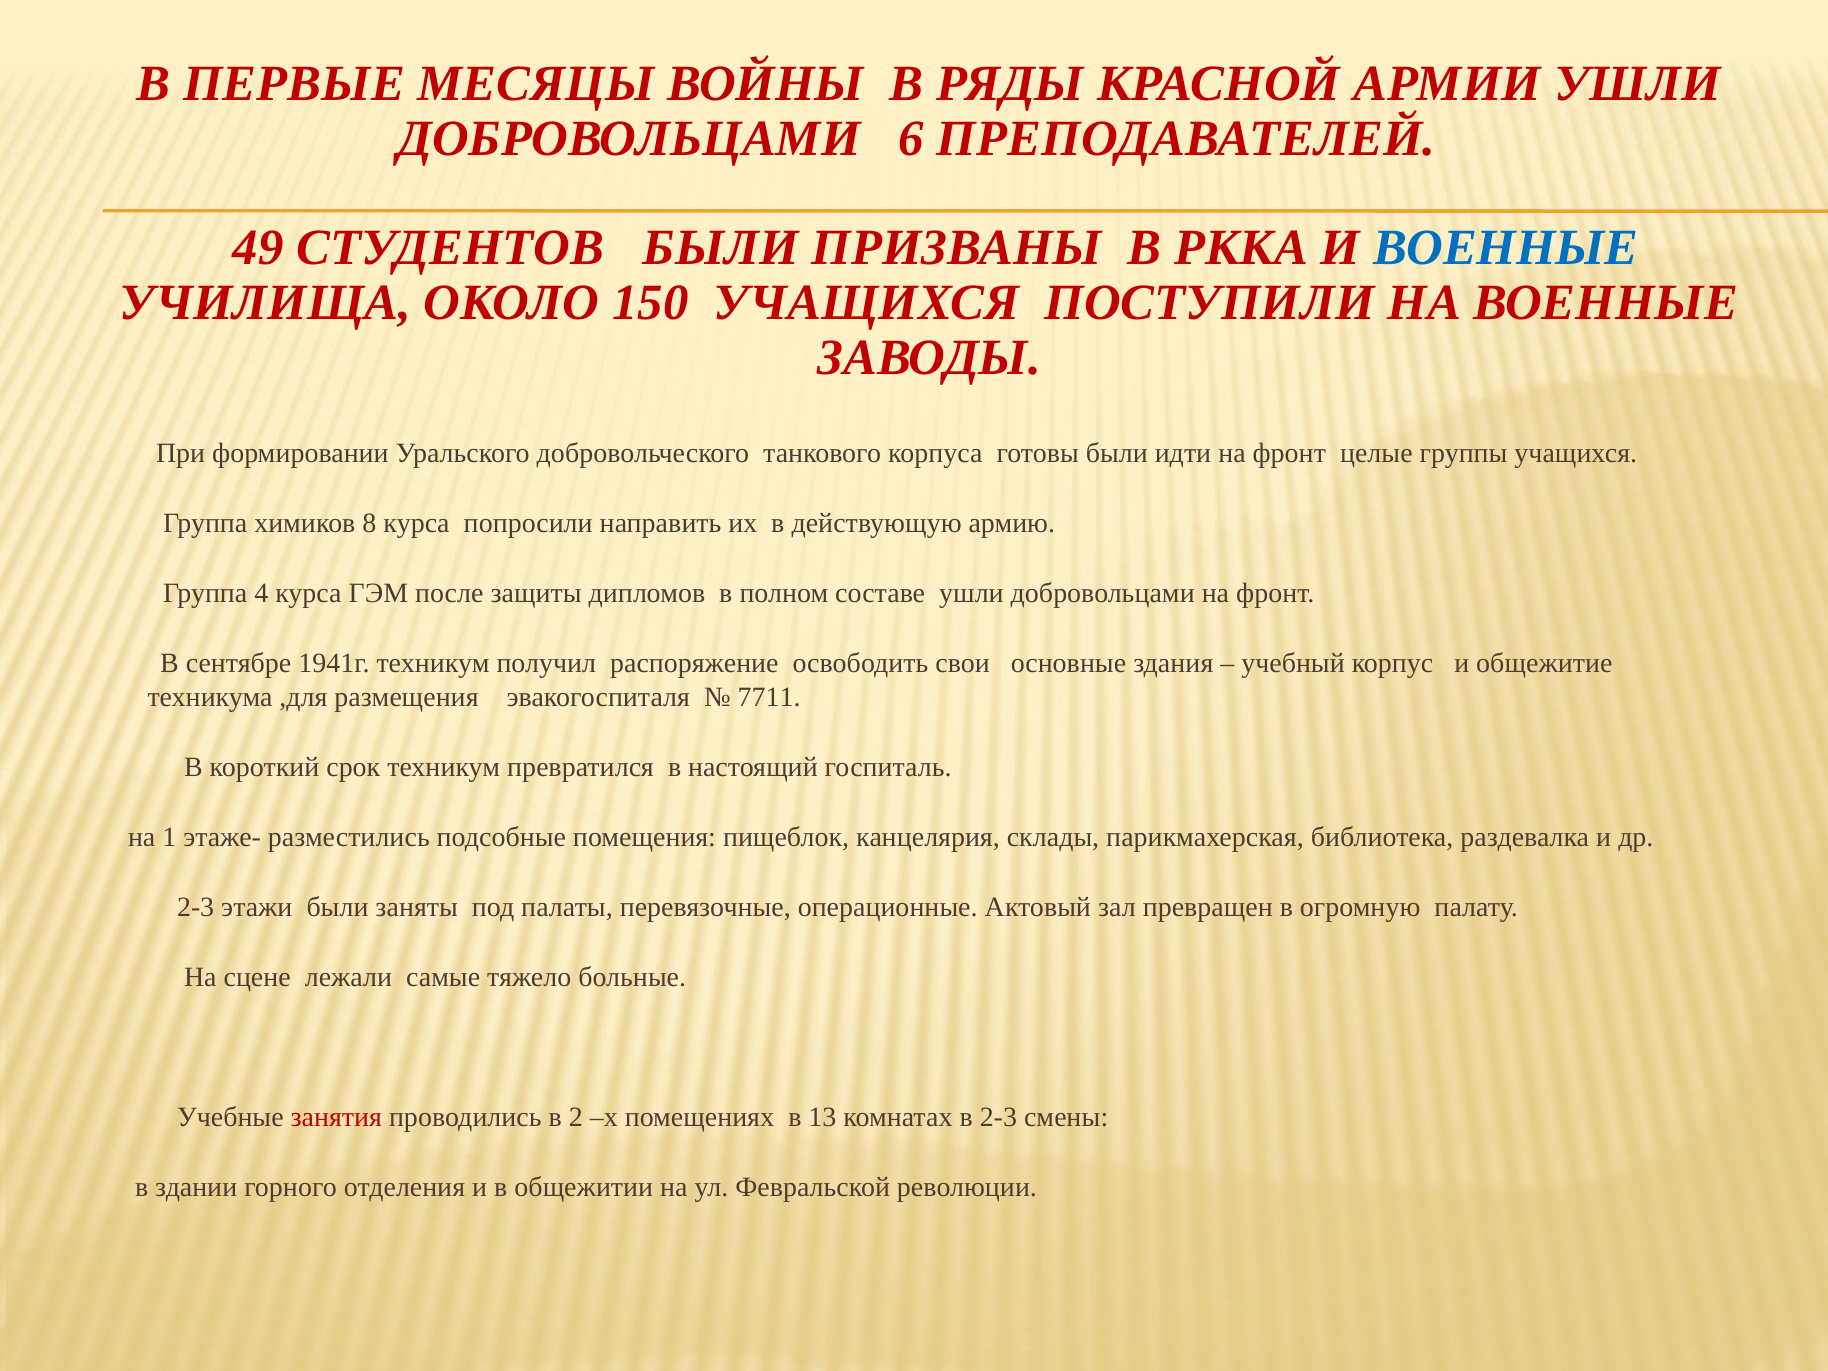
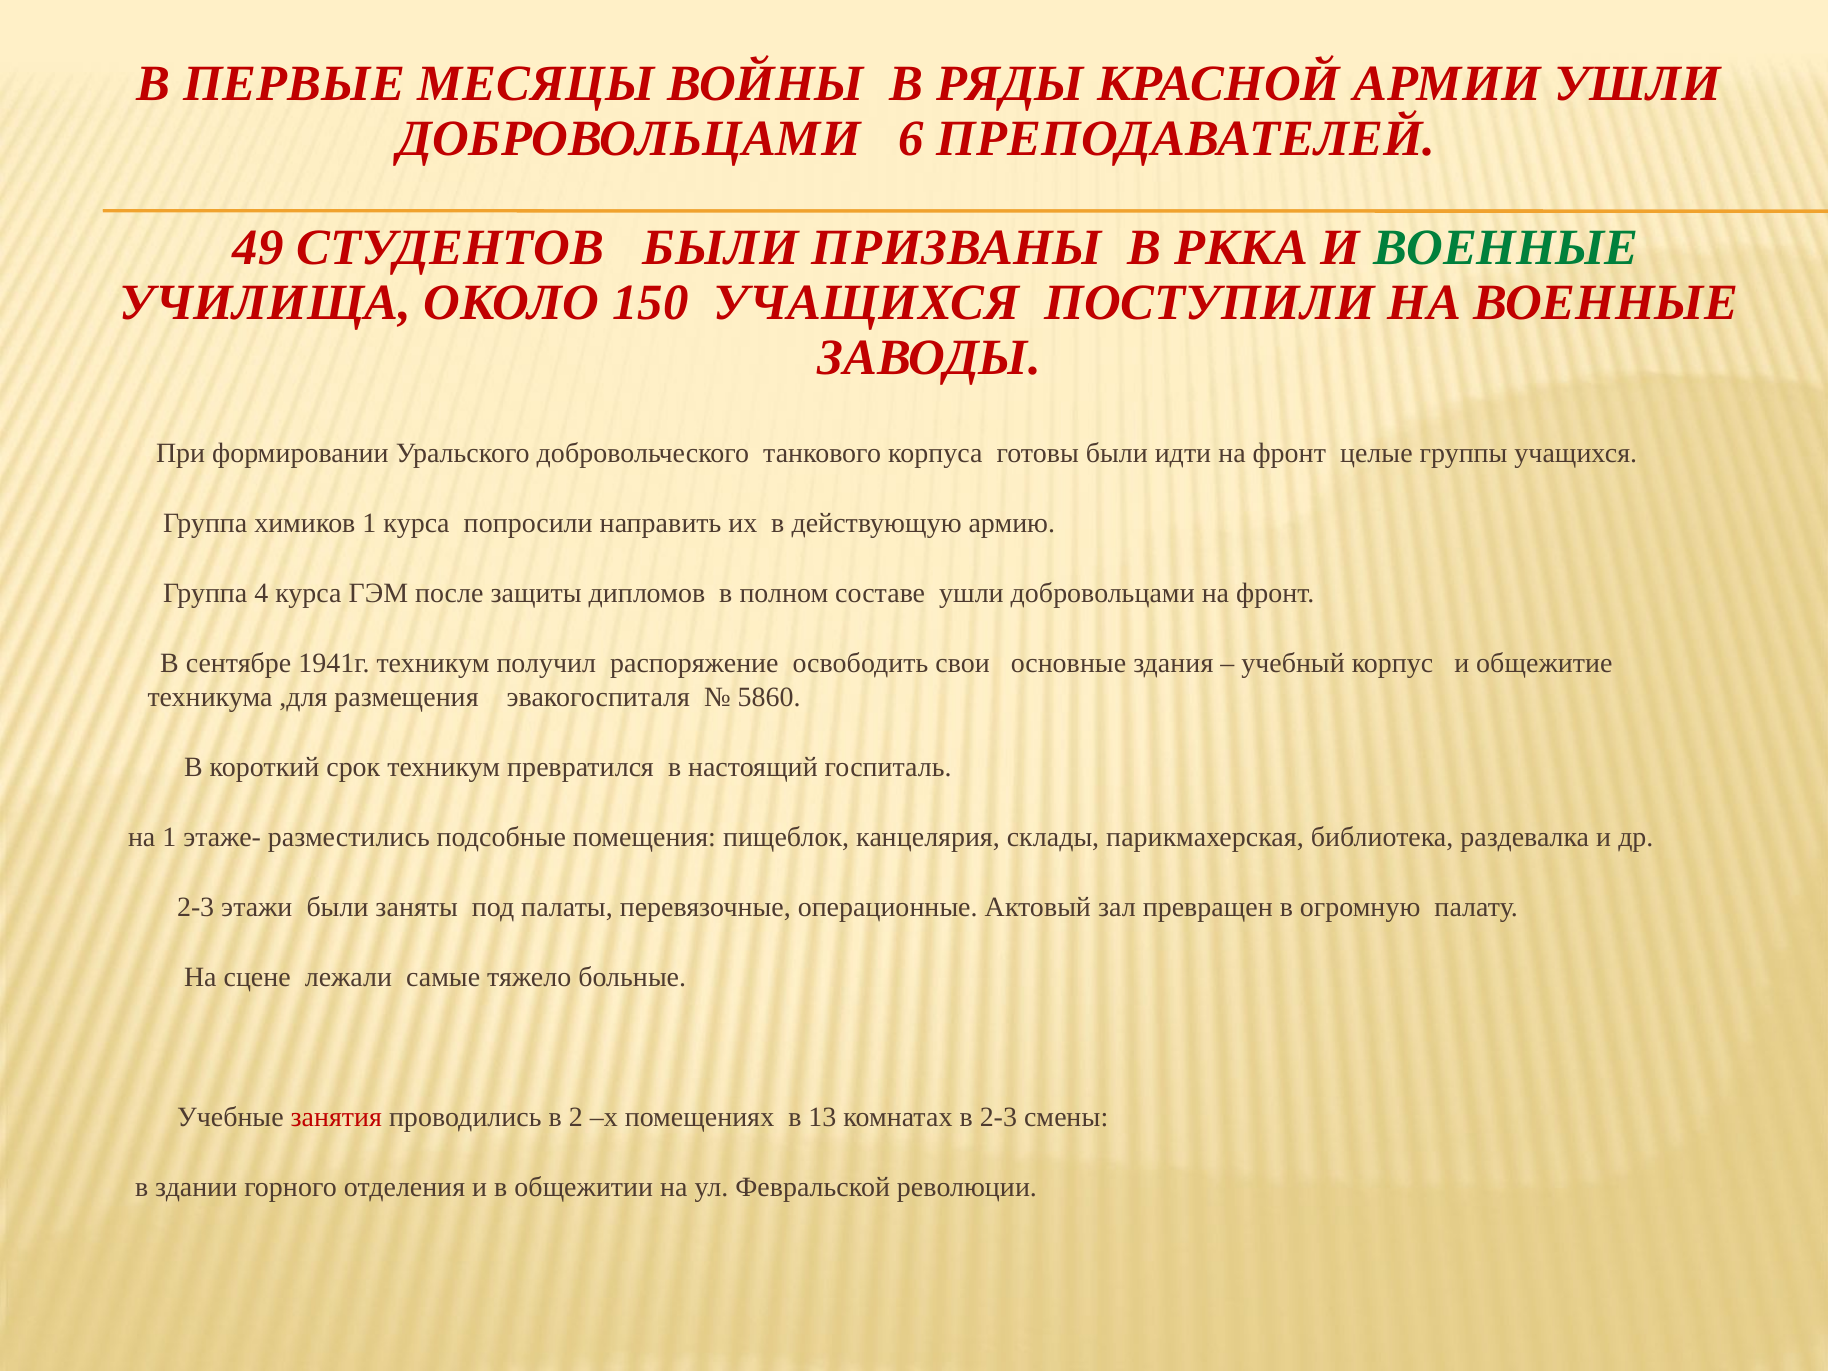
ВОЕННЫЕ colour: blue -> green (1506, 248)
химиков 8: 8 -> 1 (369, 523)
7711: 7711 -> 5860 (769, 697)
